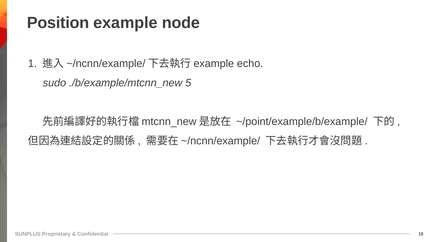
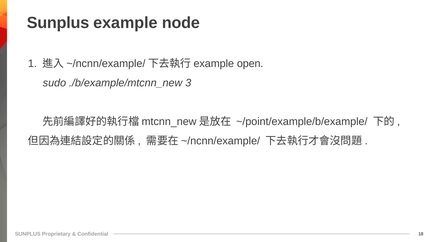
Position: Position -> Sunplus (58, 23)
echo: echo -> open (250, 63)
5: 5 -> 3 (188, 83)
